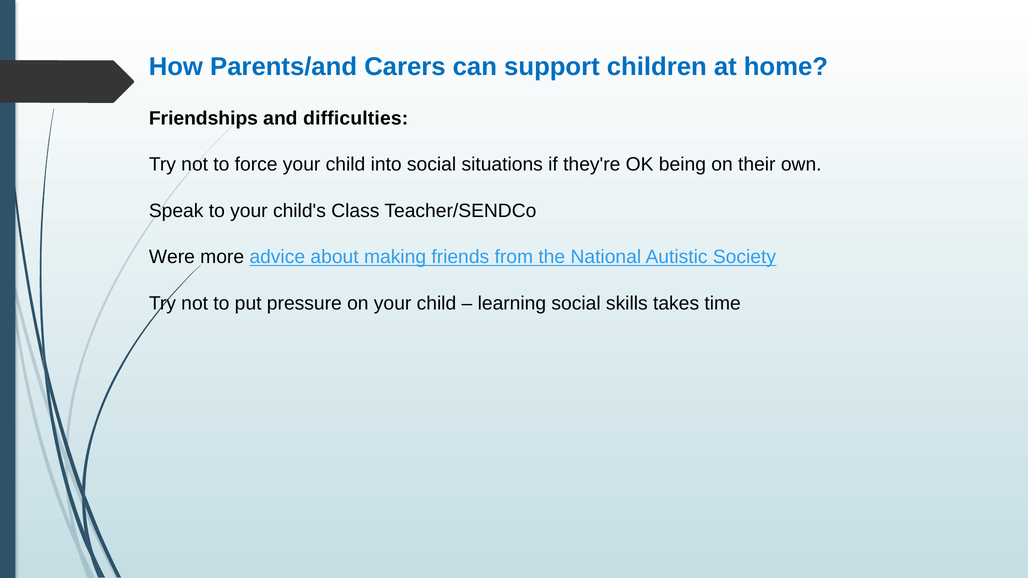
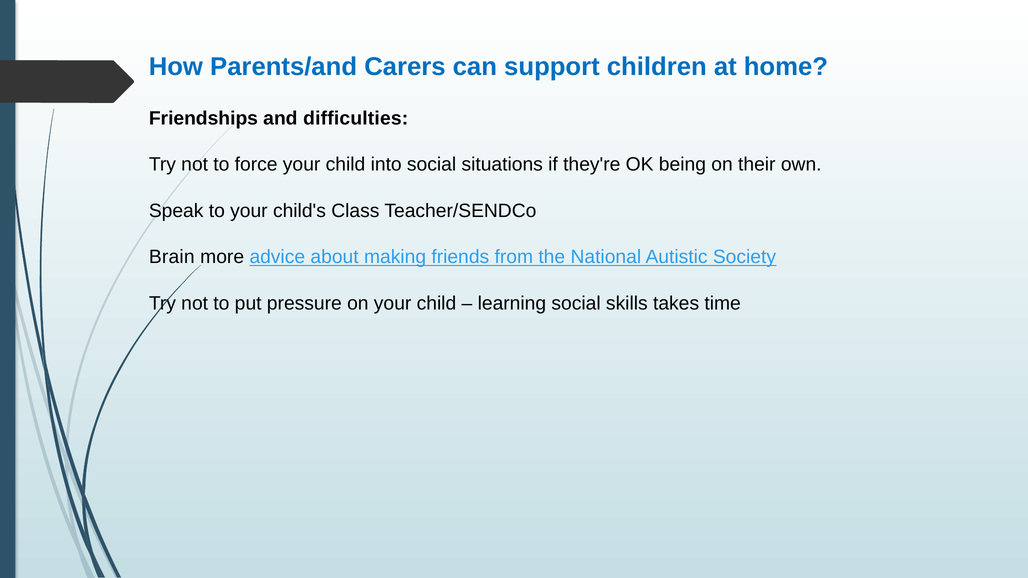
Were: Were -> Brain (172, 257)
